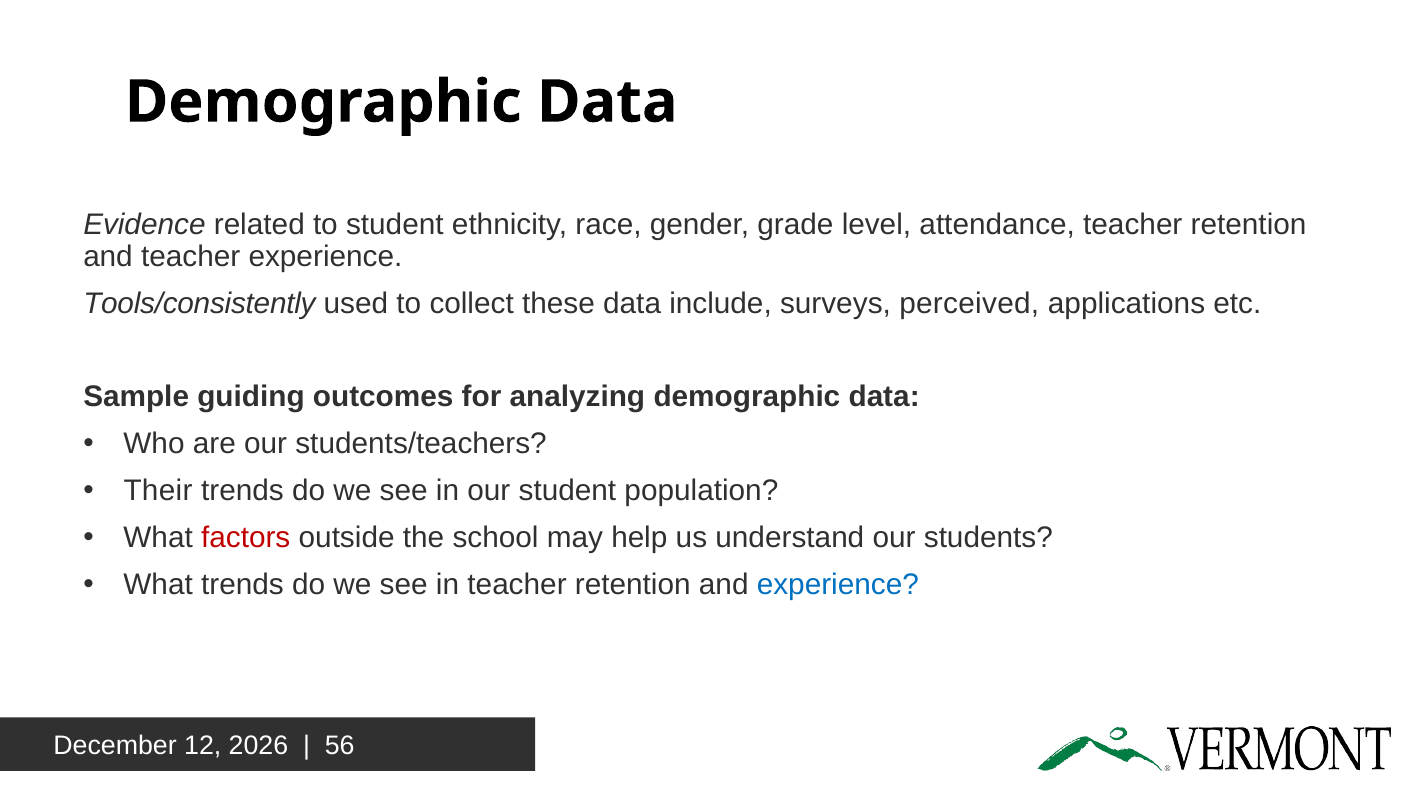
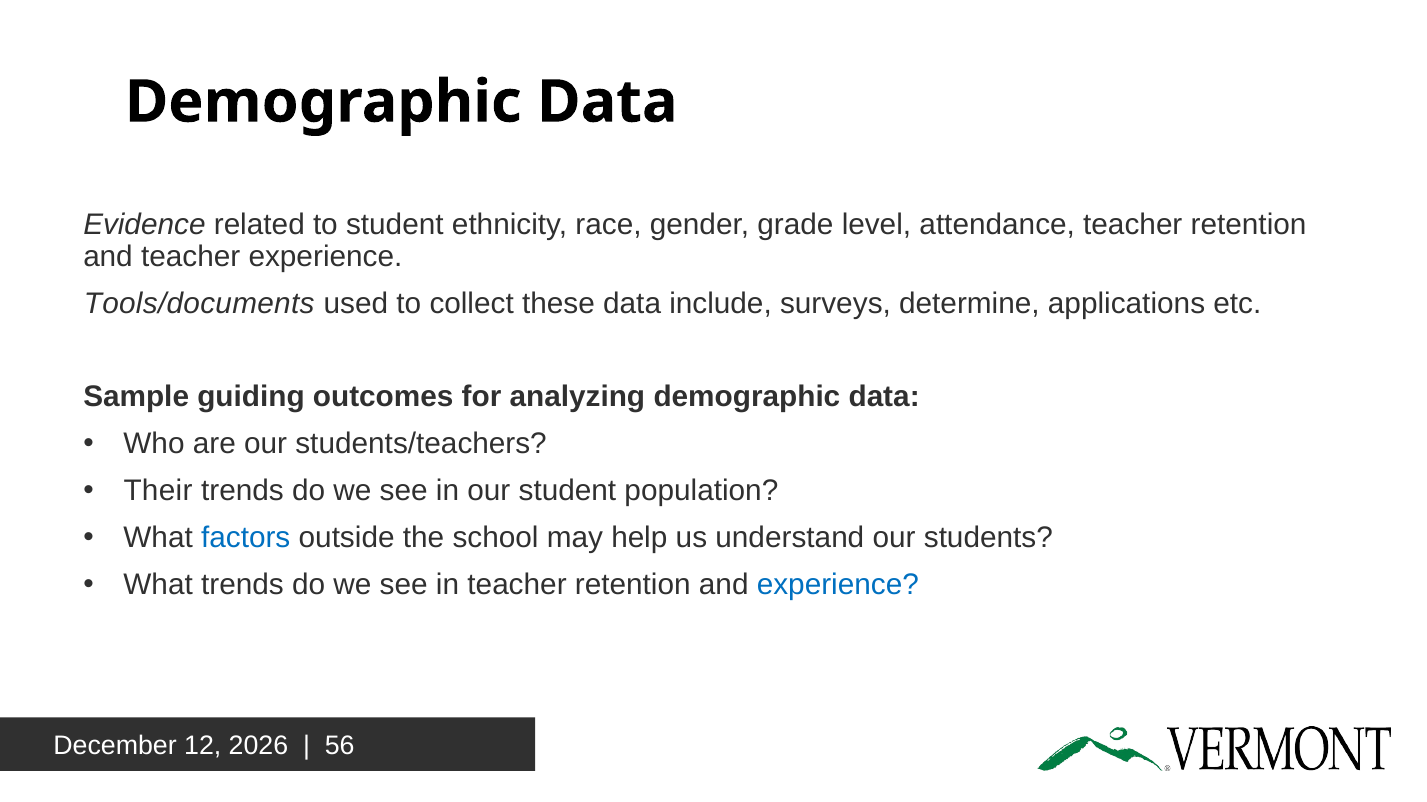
Tools/consistently: Tools/consistently -> Tools/documents (199, 304)
perceived: perceived -> determine (969, 304)
factors colour: red -> blue (246, 538)
